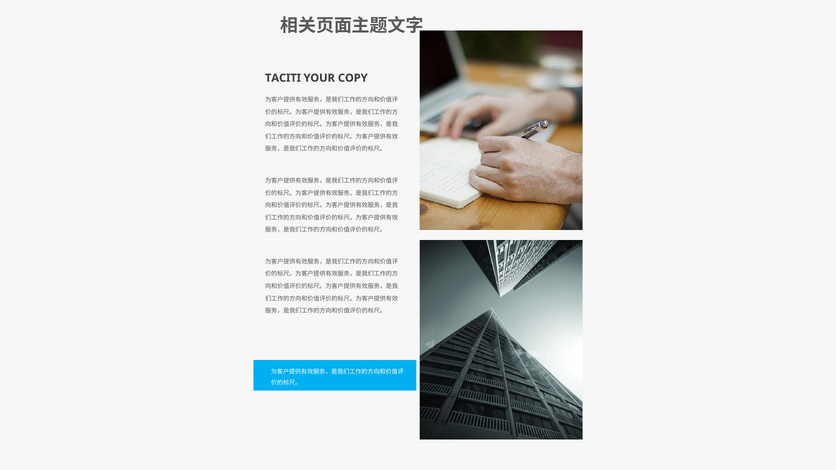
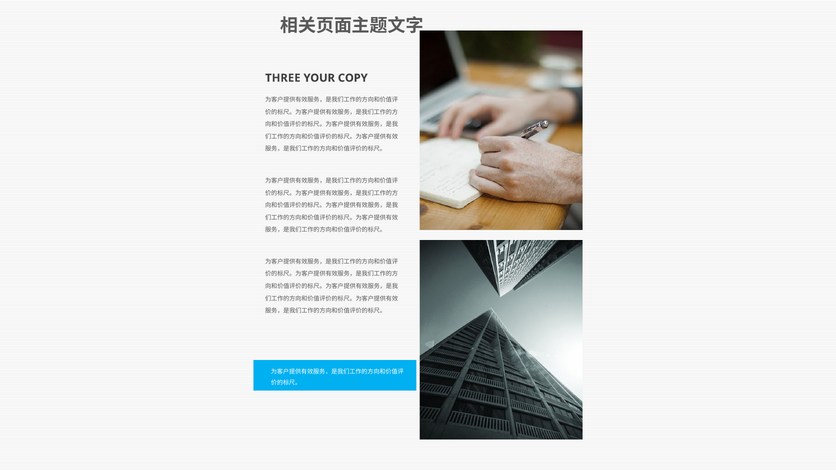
TACITI: TACITI -> THREE (283, 78)
